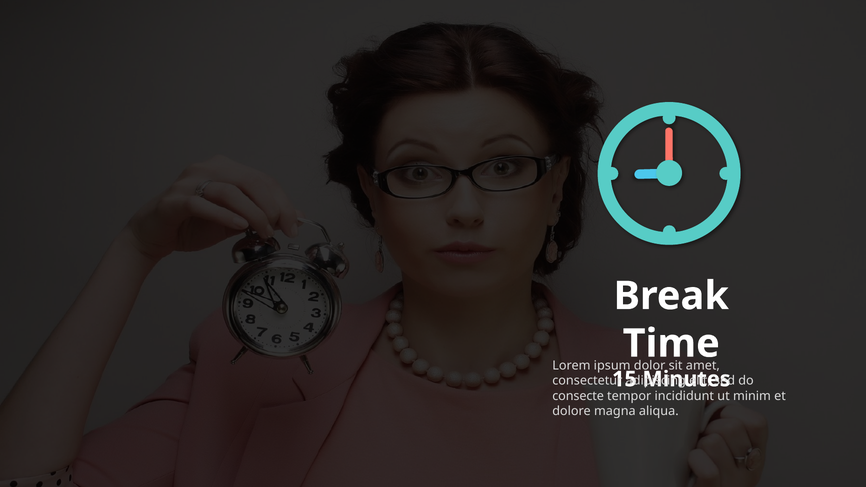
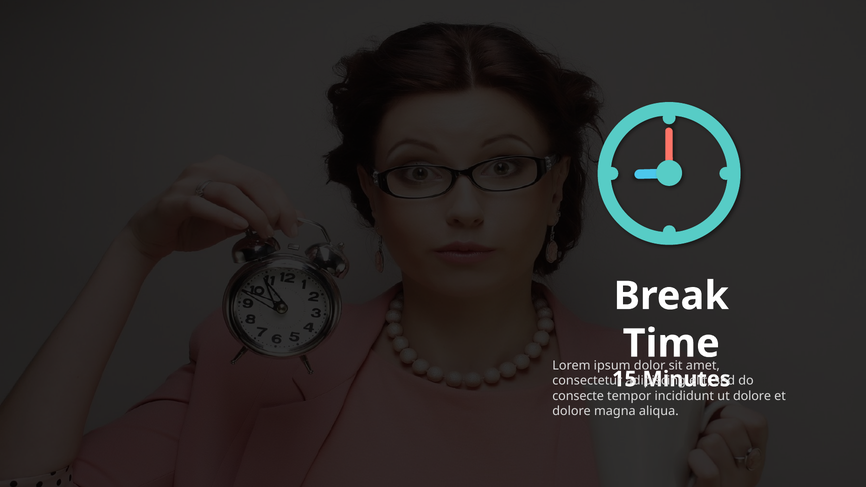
minim: minim -> dolore (752, 396)
